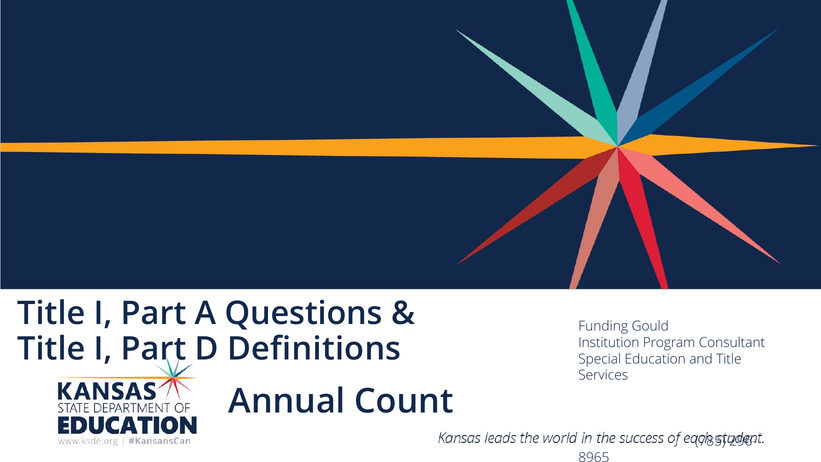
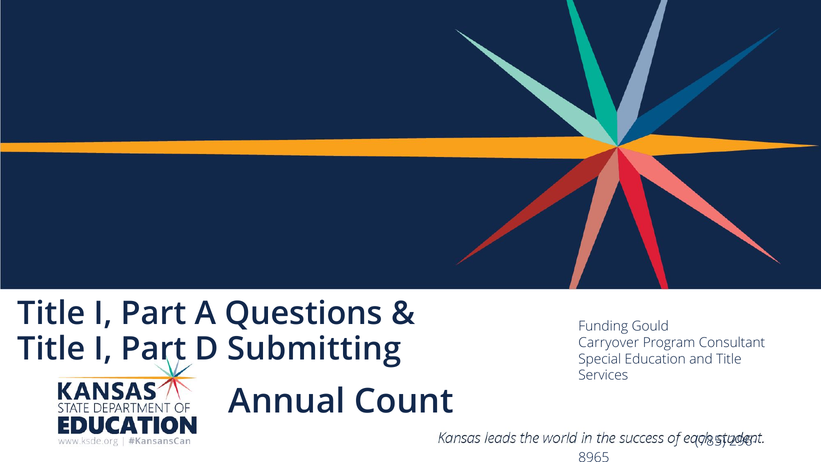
Definitions: Definitions -> Submitting (314, 349)
Institution: Institution -> Carryover (609, 342)
